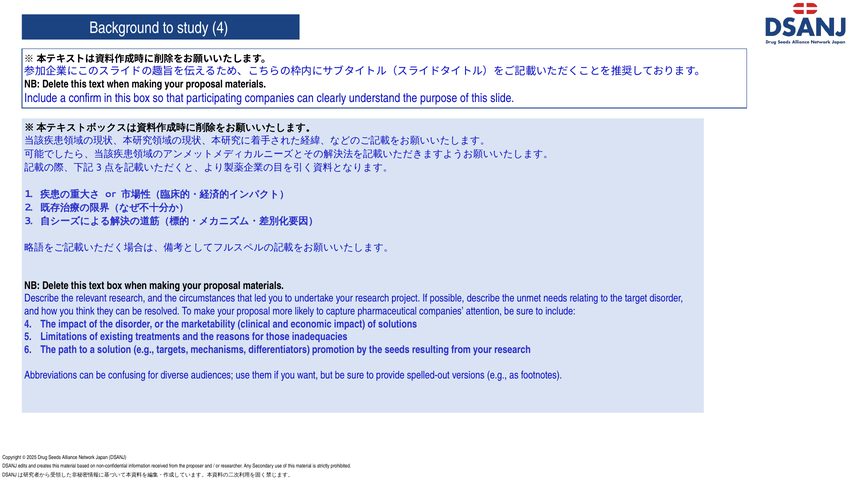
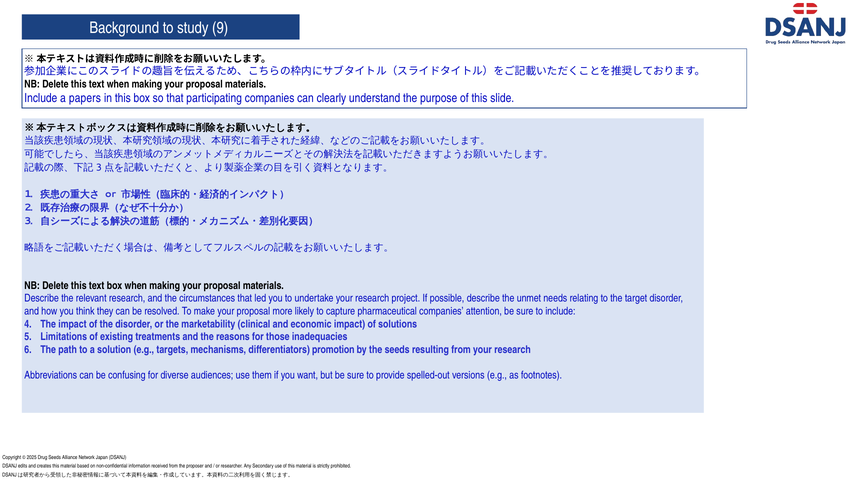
study 4: 4 -> 9 (220, 28)
confirm: confirm -> papers (85, 98)
